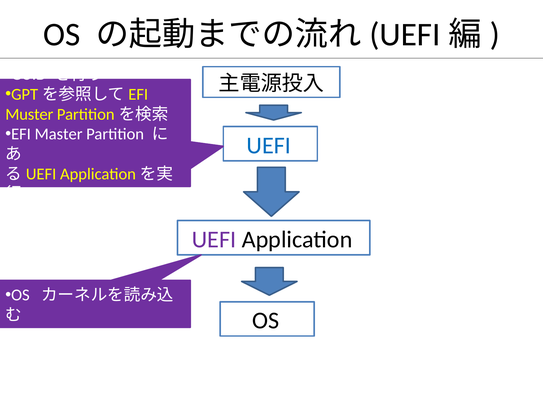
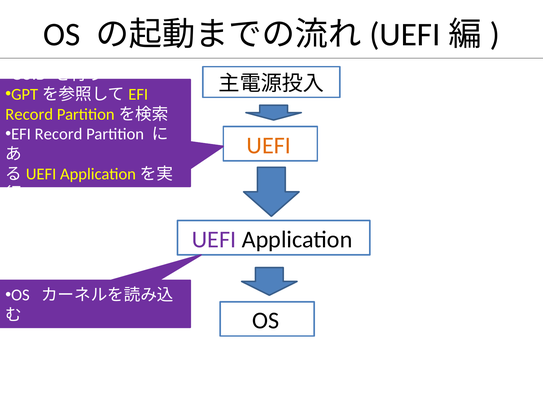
Muster: Muster -> Record (29, 114)
EFI Master: Master -> Record (59, 134)
UEFI colour: blue -> orange (269, 146)
